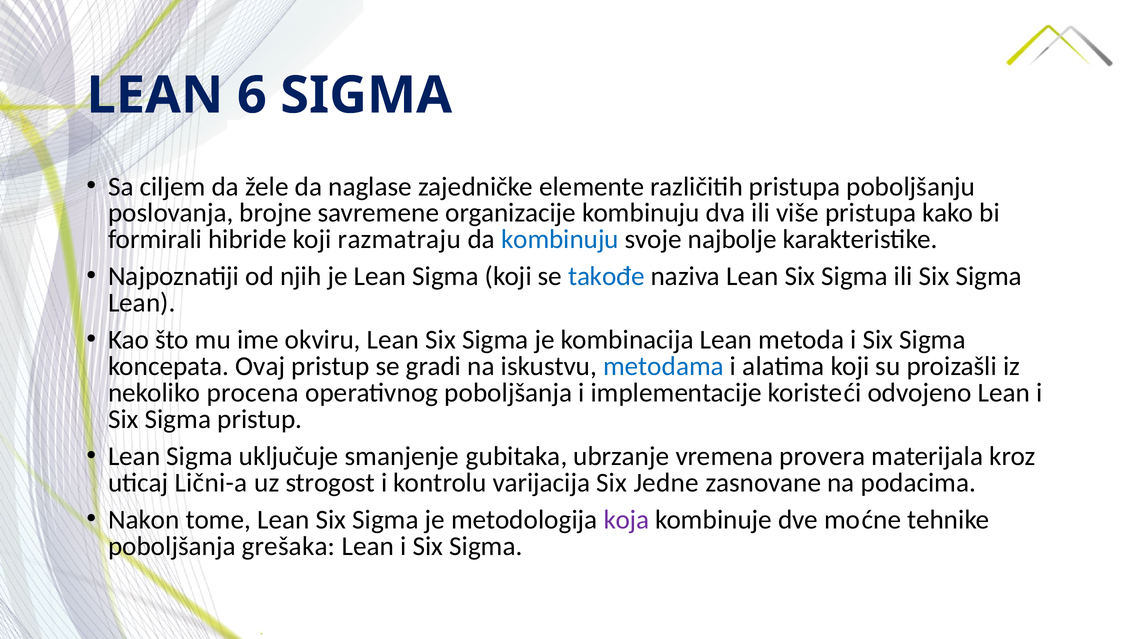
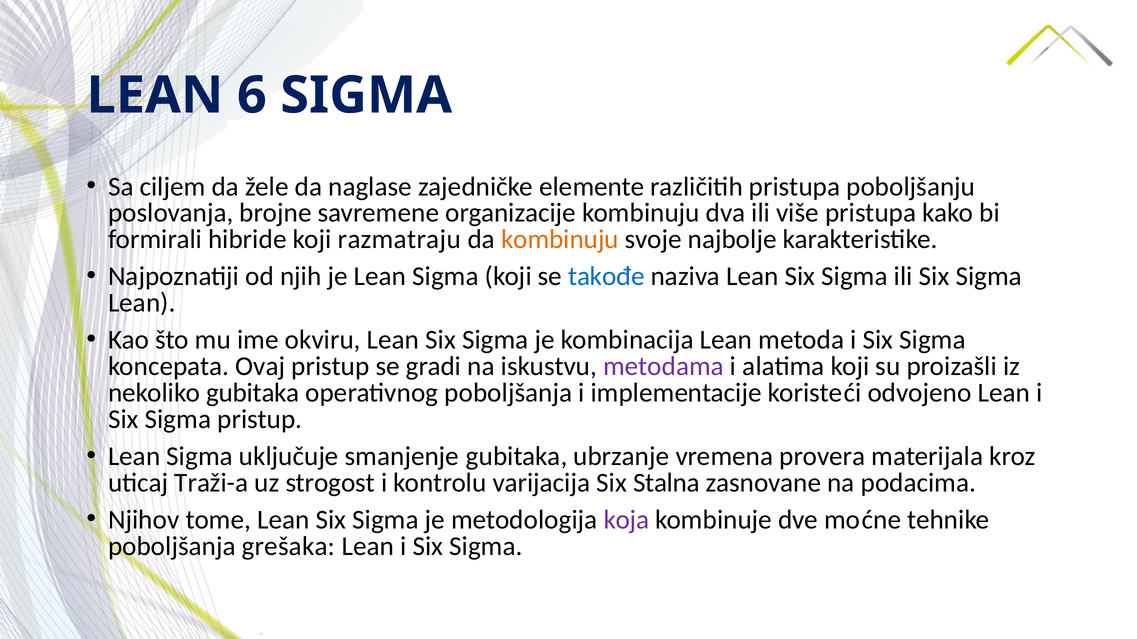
kombinuju colour: blue -> orange (560, 240)
metodama colour: blue -> purple (664, 367)
nekoliko procena: procena -> gubitaka (253, 393)
Lični-a: Lični-a -> Traži-a (211, 483)
Jedne: Jedne -> Stalna (666, 483)
Nakon: Nakon -> Njihov (144, 520)
